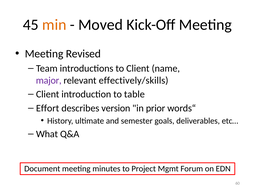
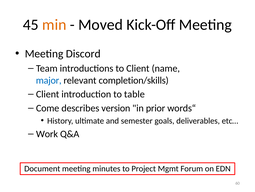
Revised: Revised -> Discord (83, 54)
major colour: purple -> blue (49, 80)
effectively/skills: effectively/skills -> completion/skills (134, 80)
Effort: Effort -> Come (48, 108)
What: What -> Work (47, 133)
